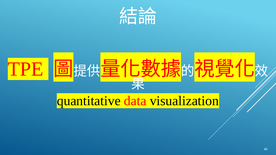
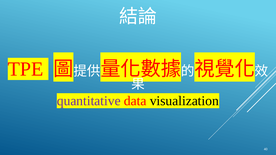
quantitative colour: black -> purple (89, 101)
